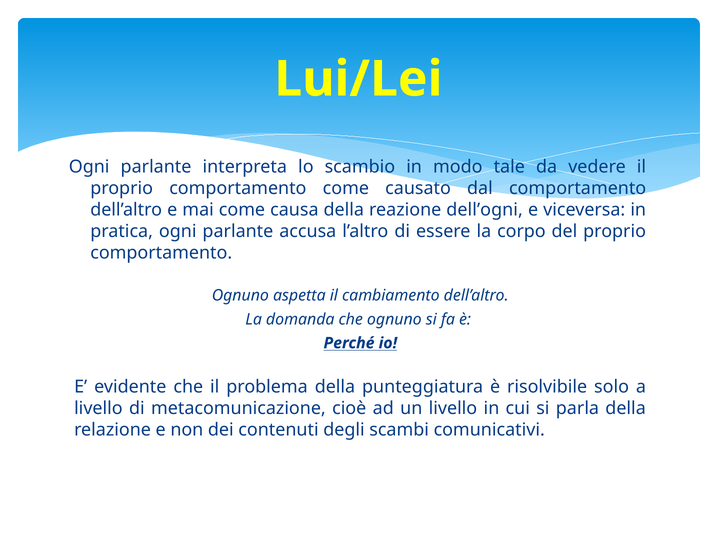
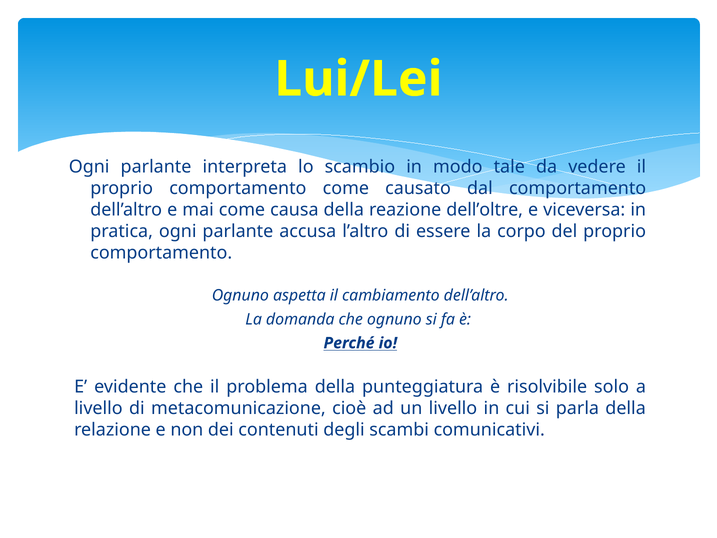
dell’ogni: dell’ogni -> dell’oltre (485, 210)
